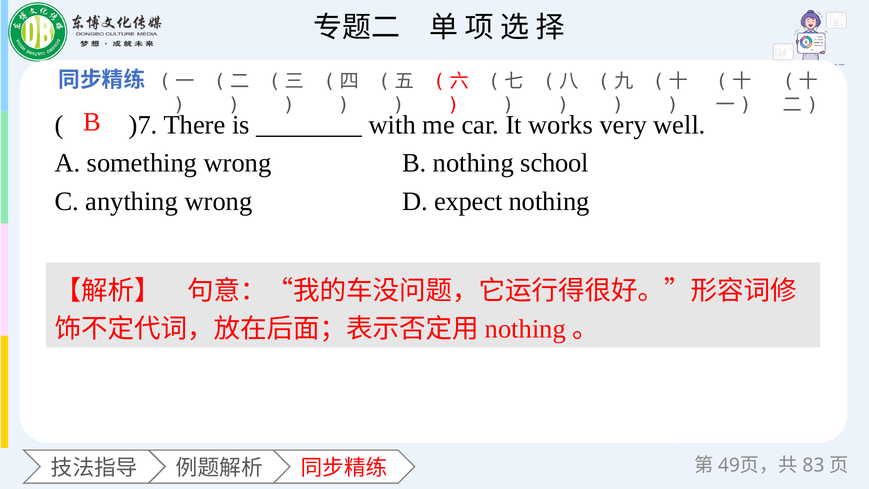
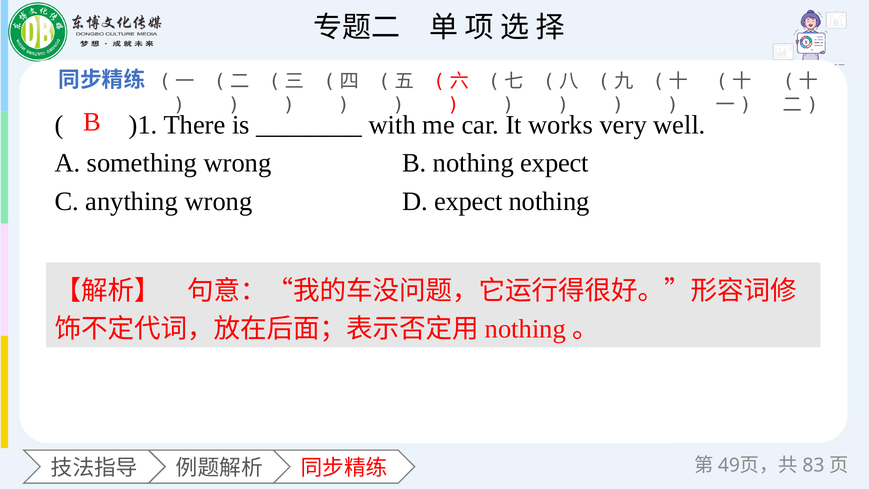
)7: )7 -> )1 (143, 125)
nothing school: school -> expect (554, 163)
